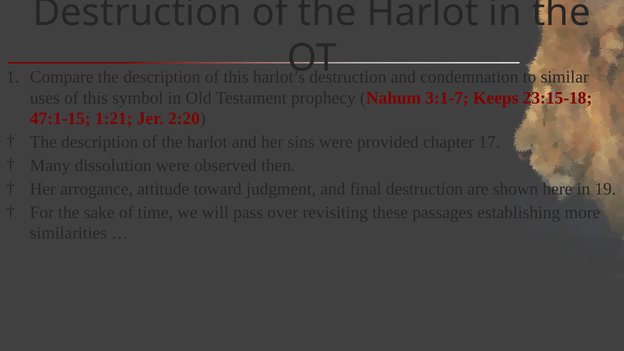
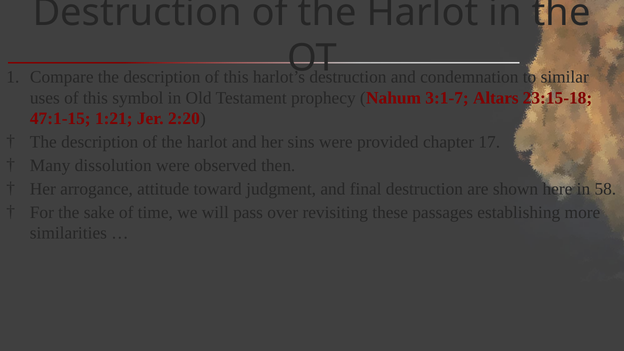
Keeps: Keeps -> Altars (496, 98)
19: 19 -> 58 (605, 189)
